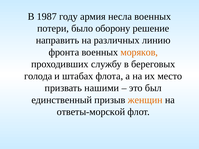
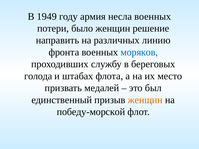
1987: 1987 -> 1949 (47, 16)
было оборону: оборону -> женщин (113, 28)
моряков colour: orange -> blue (139, 52)
нашими: нашими -> медалей (102, 88)
ответы-морской: ответы-морской -> победу-морской (91, 112)
